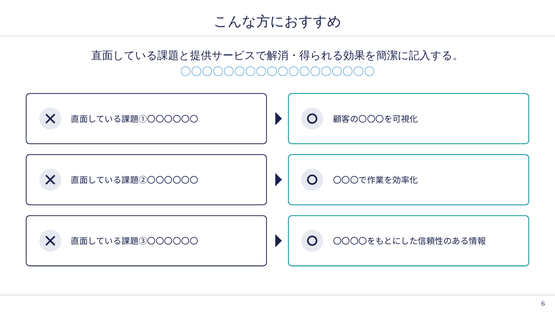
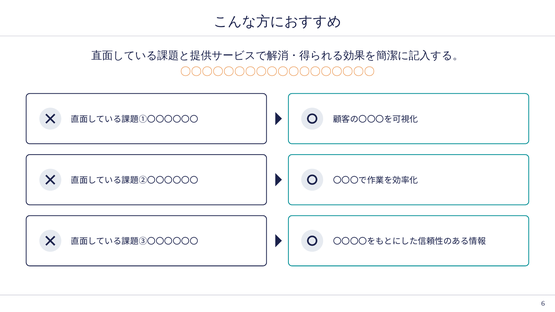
〇〇〇〇〇〇〇〇〇〇〇〇〇〇〇〇〇〇 colour: blue -> orange (277, 72)
